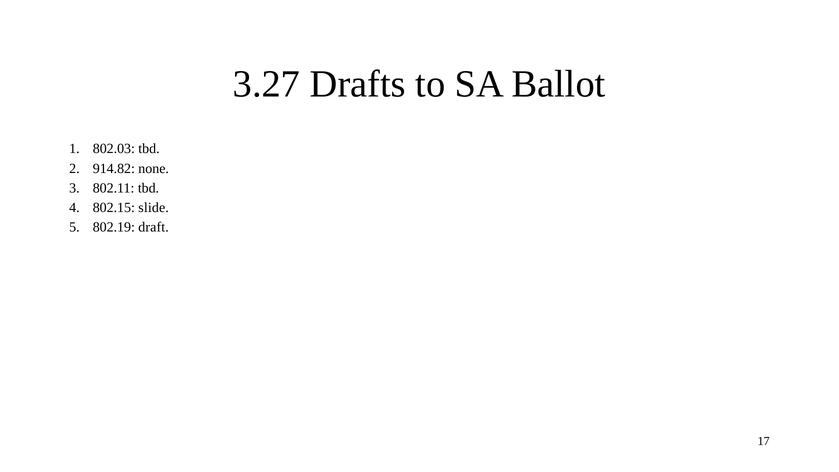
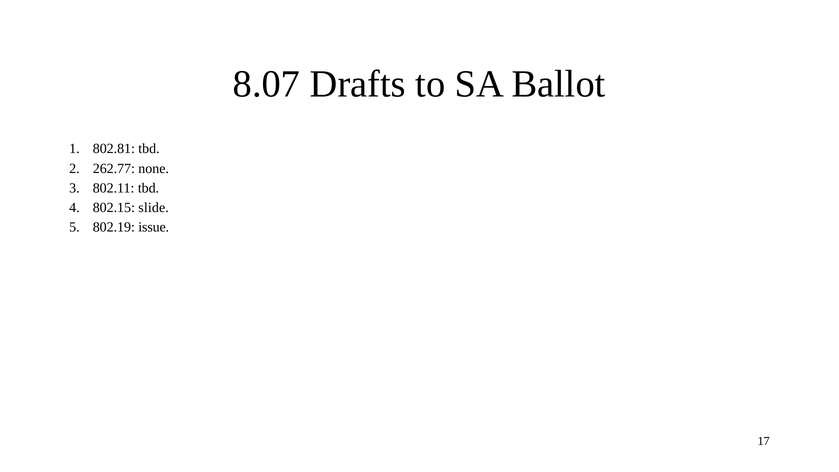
3.27: 3.27 -> 8.07 (267, 84)
802.03: 802.03 -> 802.81 (114, 149)
914.82: 914.82 -> 262.77 (114, 168)
draft: draft -> issue (154, 227)
